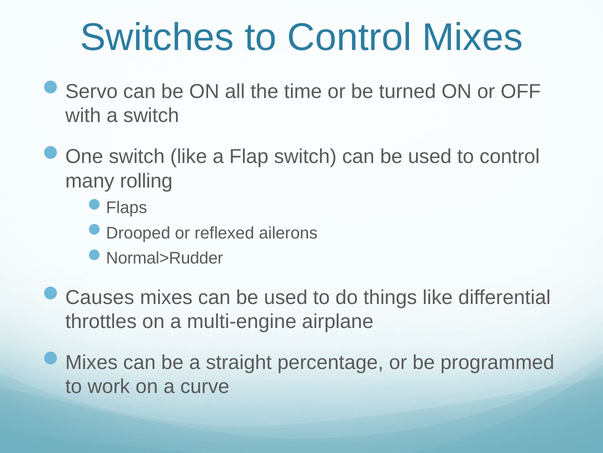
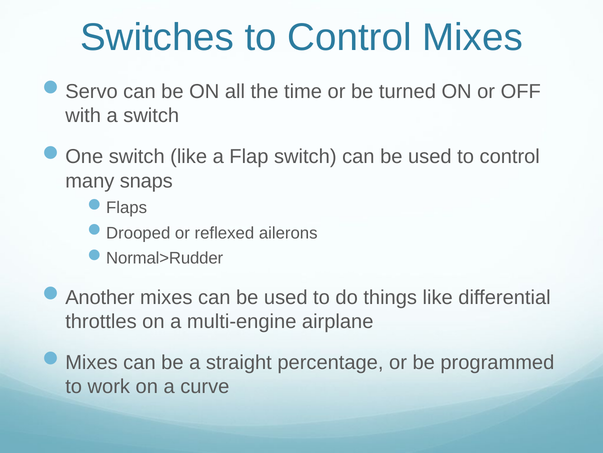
rolling: rolling -> snaps (146, 181)
Causes: Causes -> Another (100, 297)
